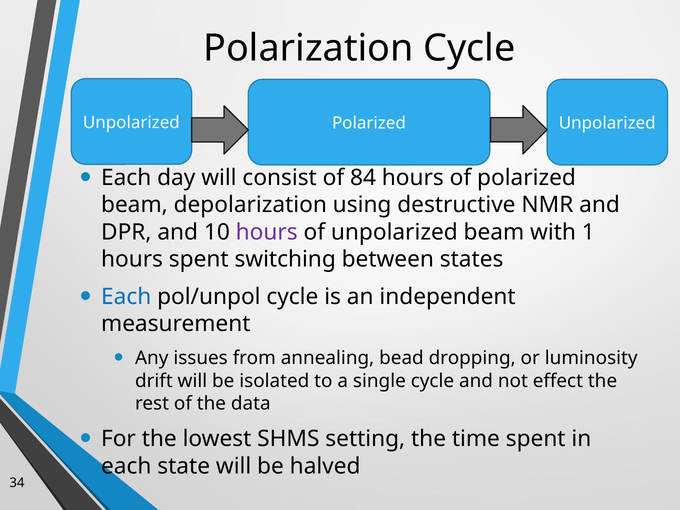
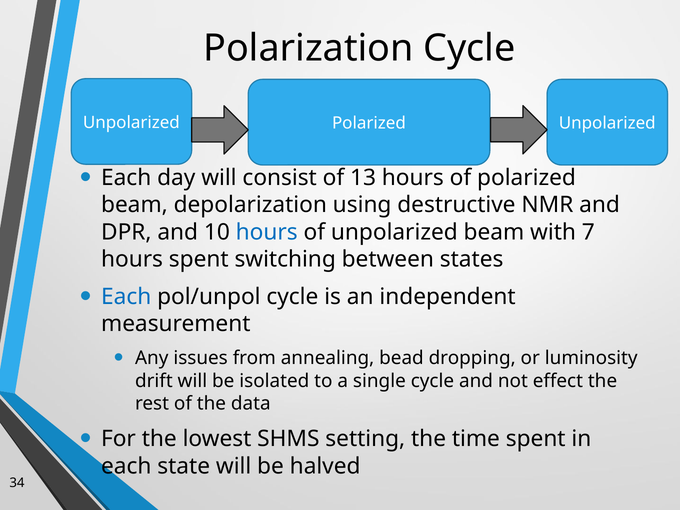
84: 84 -> 13 (363, 178)
hours colour: purple -> blue (267, 232)
1: 1 -> 7 (588, 232)
